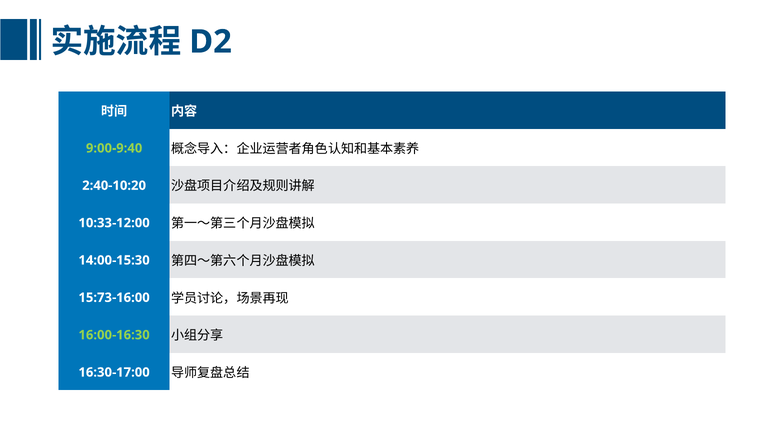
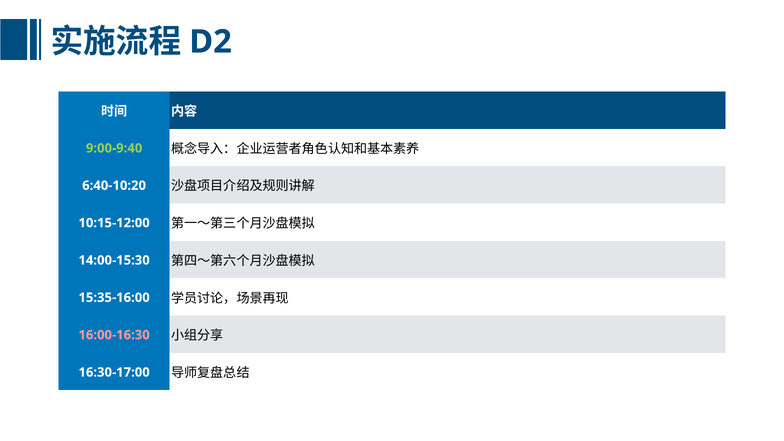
2:40-10:20: 2:40-10:20 -> 6:40-10:20 (114, 186)
10:33-12:00: 10:33-12:00 -> 10:15-12:00 (114, 223)
15:73-16:00: 15:73-16:00 -> 15:35-16:00 (114, 298)
16:00-16:30 colour: light green -> pink (114, 335)
